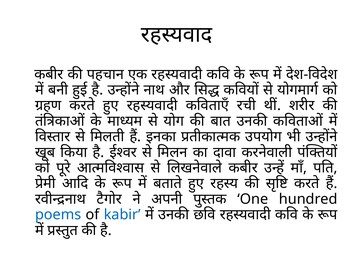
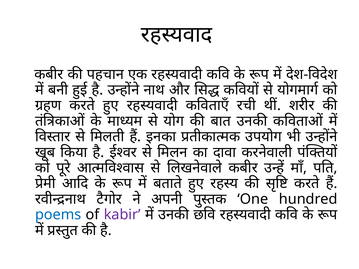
kabir colour: blue -> purple (122, 215)
